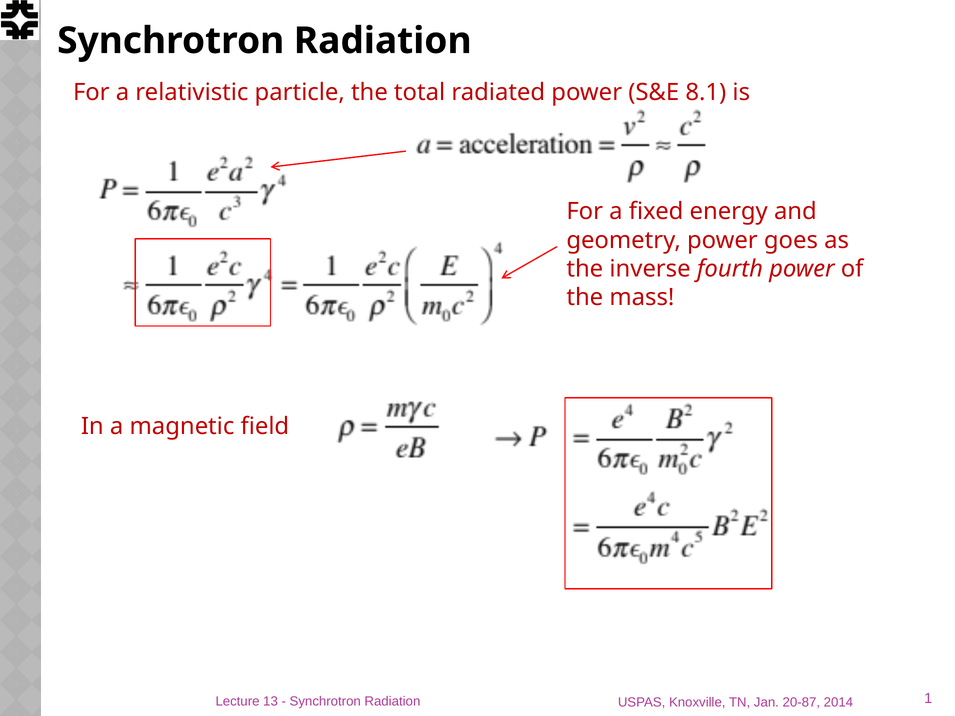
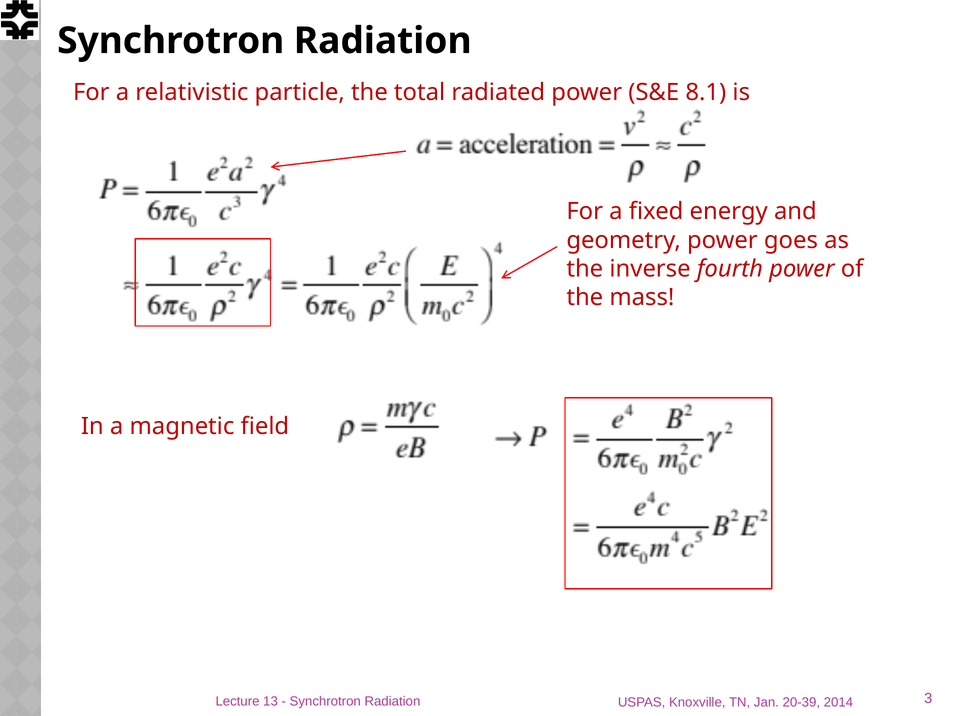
1: 1 -> 3 (928, 699)
20-87: 20-87 -> 20-39 (801, 703)
